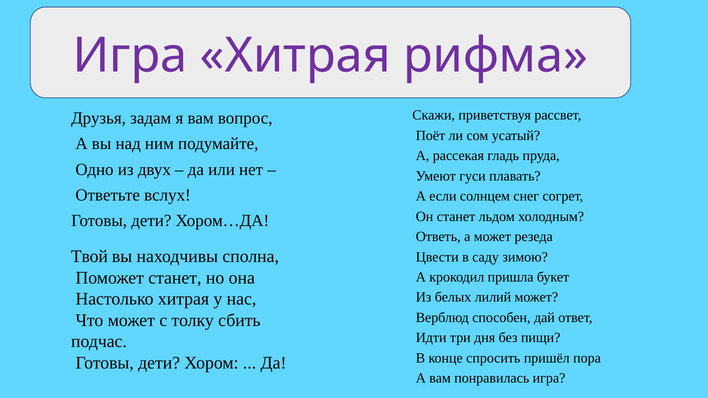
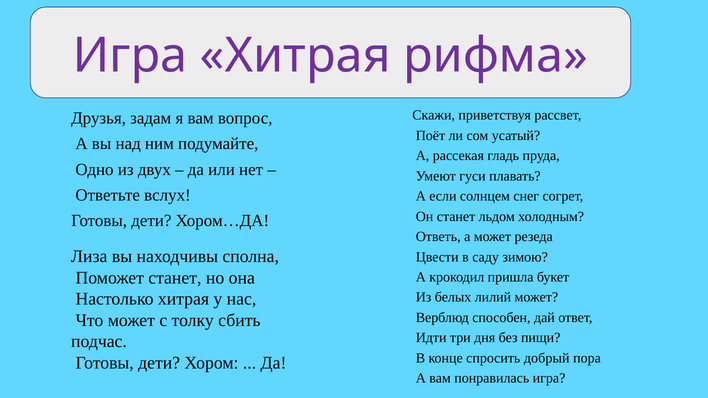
Твой: Твой -> Лиза (89, 257)
пришёл: пришёл -> добрый (547, 358)
